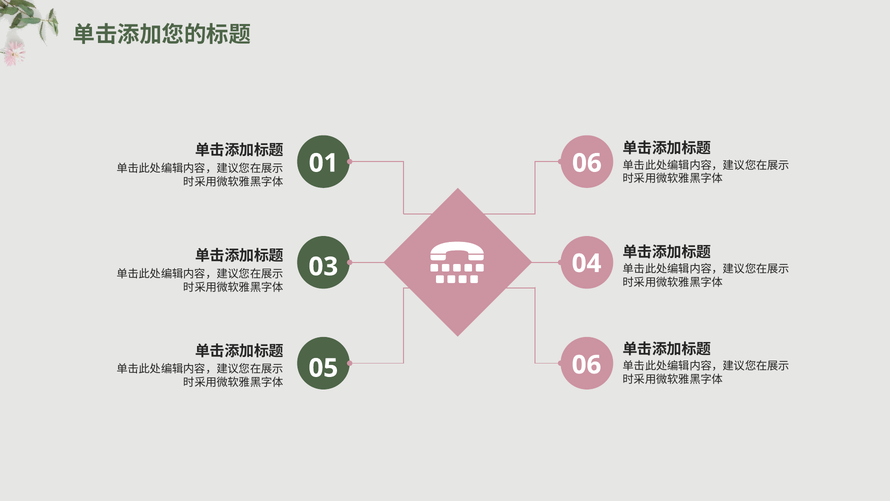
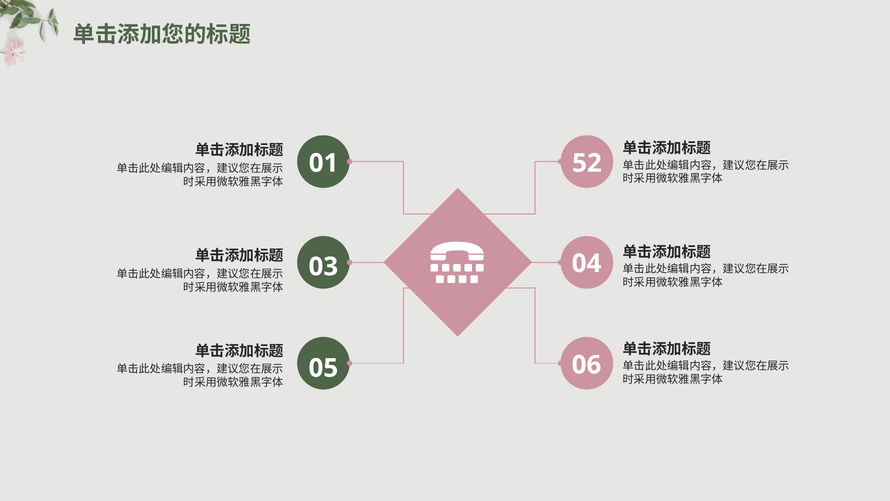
01 06: 06 -> 52 (587, 163)
